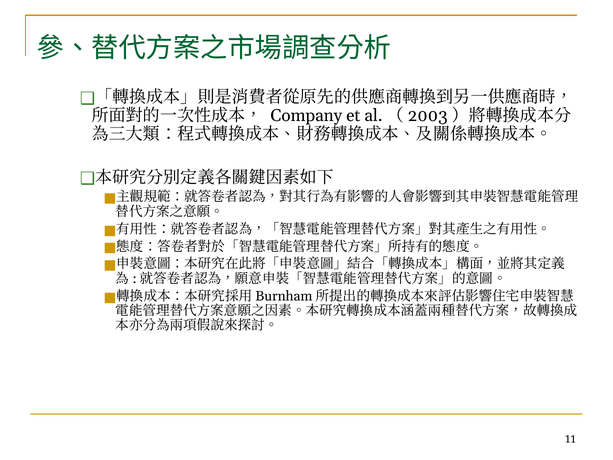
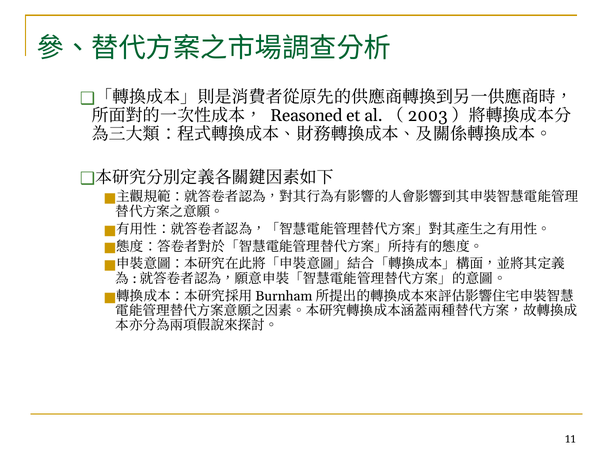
Company: Company -> Reasoned (306, 116)
